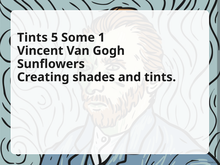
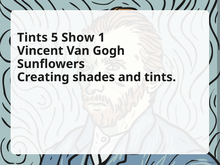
Some: Some -> Show (78, 38)
